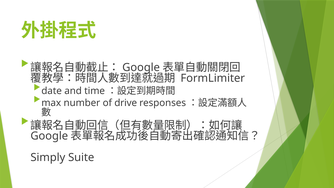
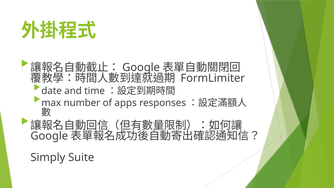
drive: drive -> apps (126, 103)
